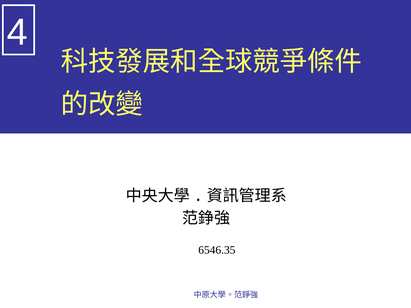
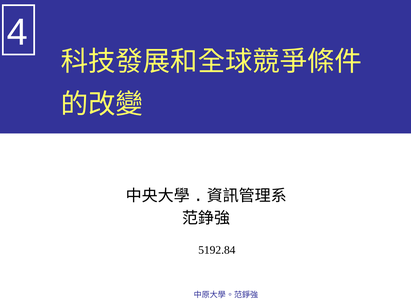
6546.35: 6546.35 -> 5192.84 (217, 250)
